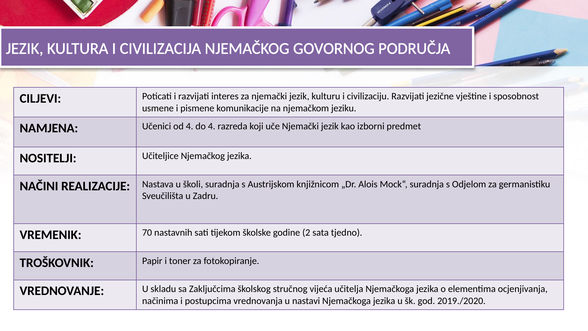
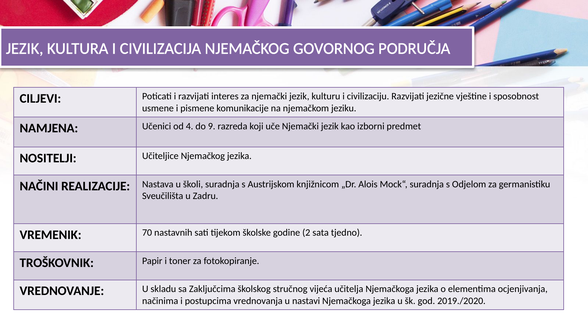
do 4: 4 -> 9 (212, 126)
